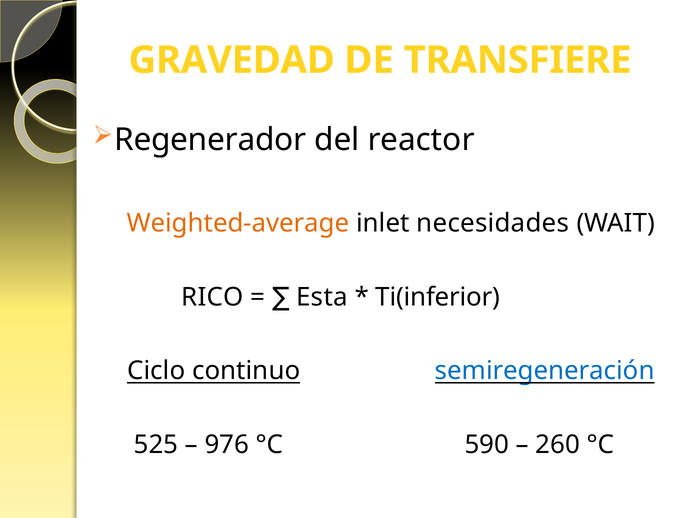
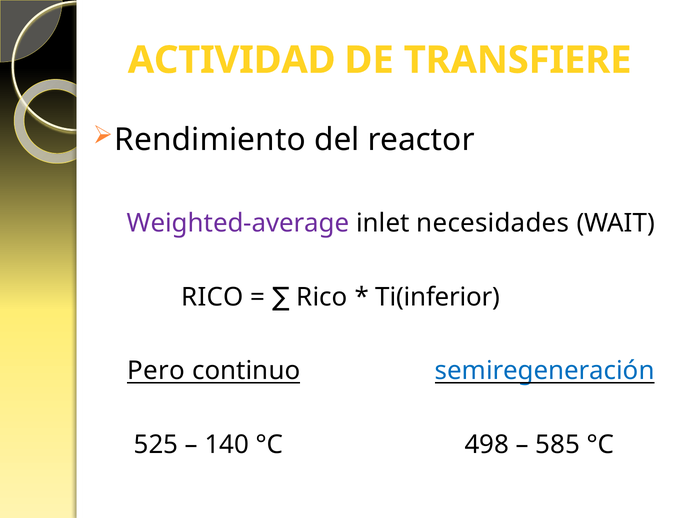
GRAVEDAD: GRAVEDAD -> ACTIVIDAD (232, 60)
Regenerador: Regenerador -> Rendimiento (210, 140)
Weighted-average colour: orange -> purple (238, 223)
Esta: Esta -> Rico (322, 297)
Ciclo: Ciclo -> Pero (156, 371)
976: 976 -> 140 (227, 445)
590: 590 -> 498 (487, 445)
260: 260 -> 585 (558, 445)
